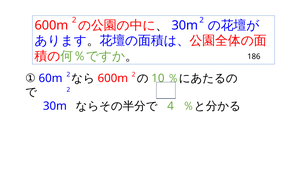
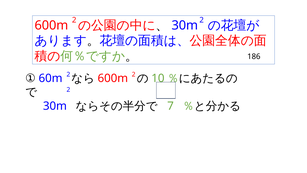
4: 4 -> 7 (171, 106)
